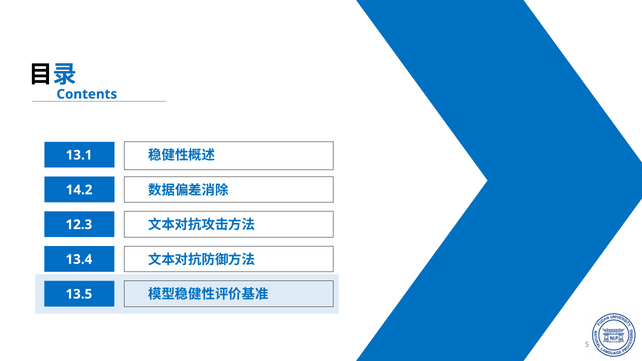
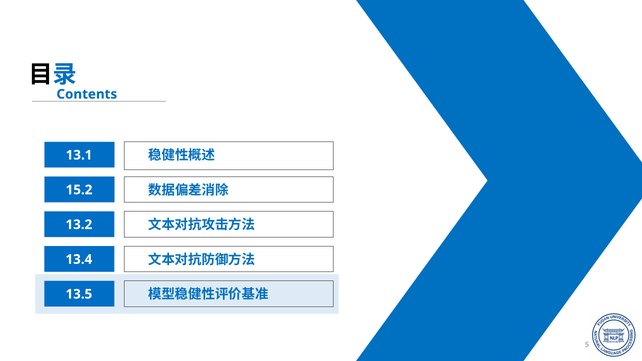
14.2: 14.2 -> 15.2 (79, 190)
12.3: 12.3 -> 13.2 (79, 225)
